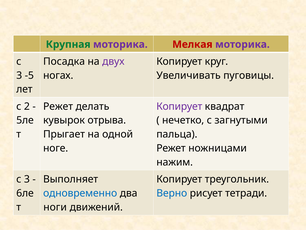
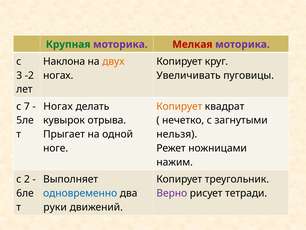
Посадка: Посадка -> Наклона (64, 61)
двух colour: purple -> orange (113, 61)
-5: -5 -> -2 (29, 75)
2: 2 -> 7 (27, 106)
Режет: Режет -> Ногах (58, 106)
Копирует colour: purple -> orange (179, 106)
пальца: пальца -> нельзя (177, 134)
3: 3 -> 2 (27, 179)
Верно colour: blue -> purple (172, 193)
ноги: ноги -> руки (55, 207)
